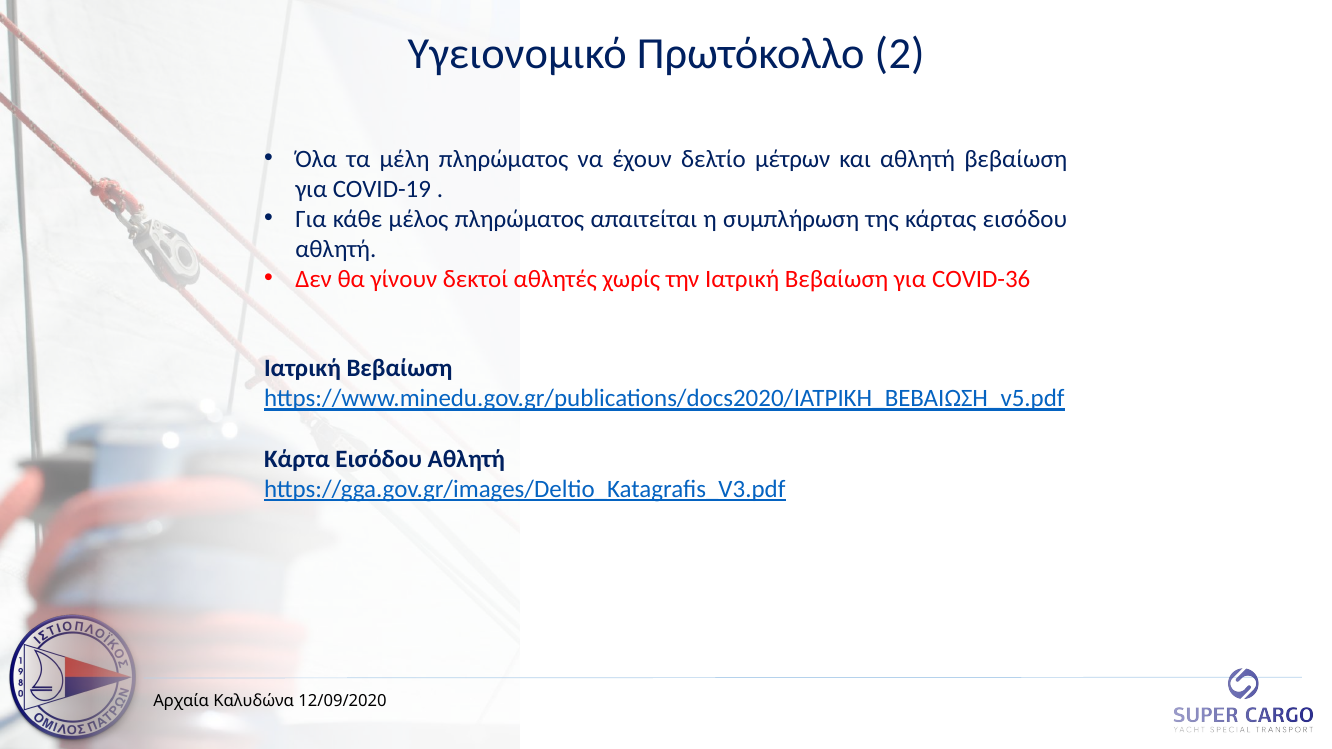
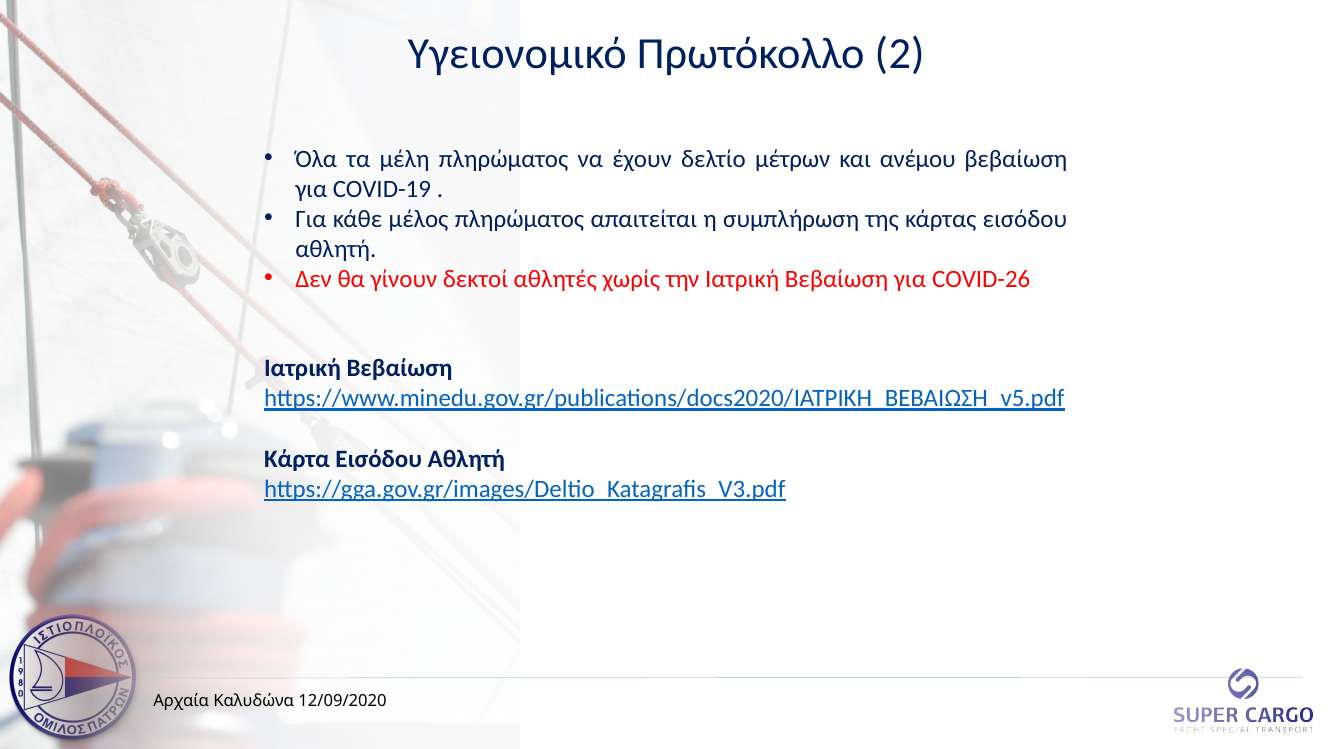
και αθλητή: αθλητή -> ανέμου (918, 159)
COVID-36: COVID-36 -> COVID-26 (981, 279)
